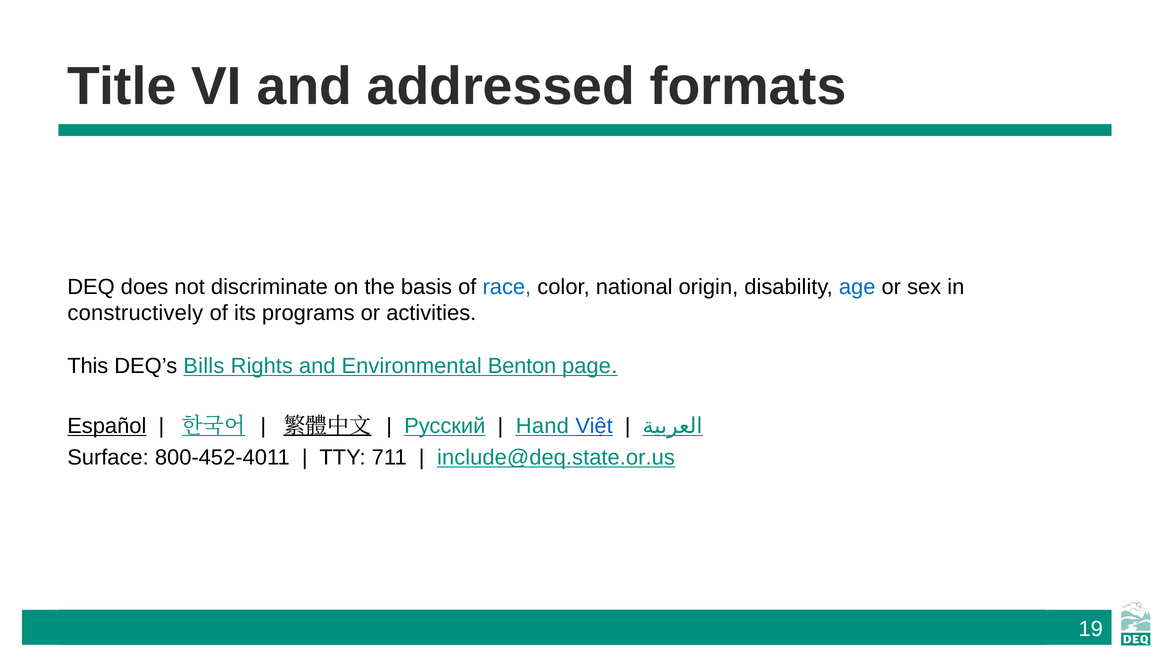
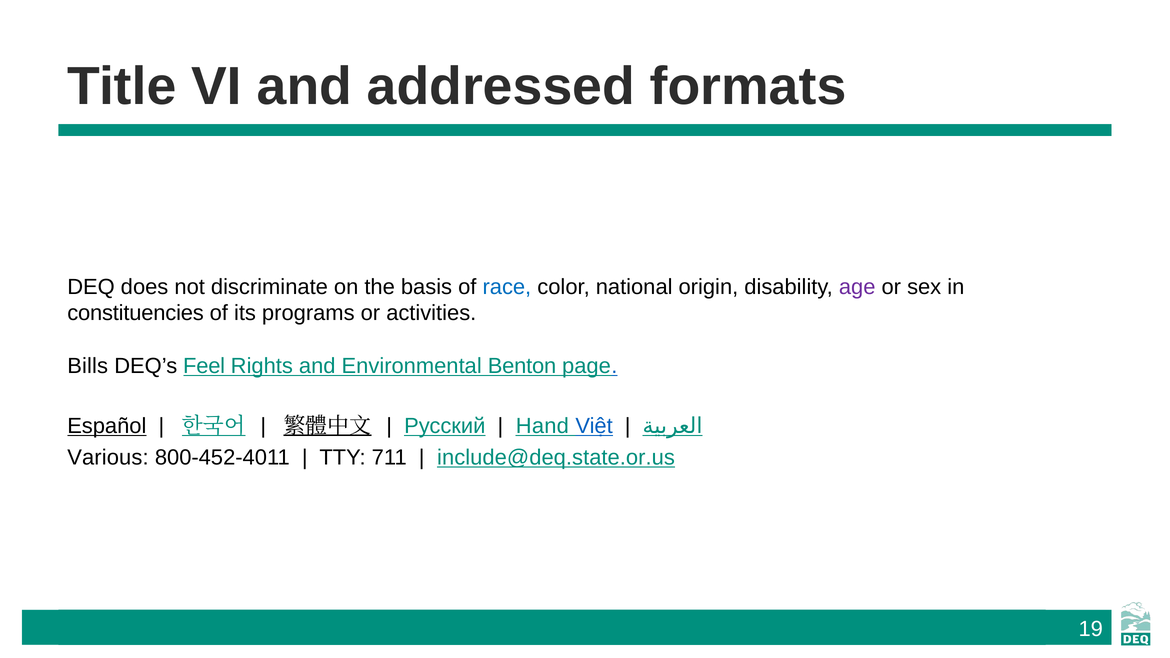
age colour: blue -> purple (857, 287)
constructively: constructively -> constituencies (136, 313)
This: This -> Bills (88, 366)
Bills: Bills -> Feel (204, 366)
Surface: Surface -> Various (108, 457)
